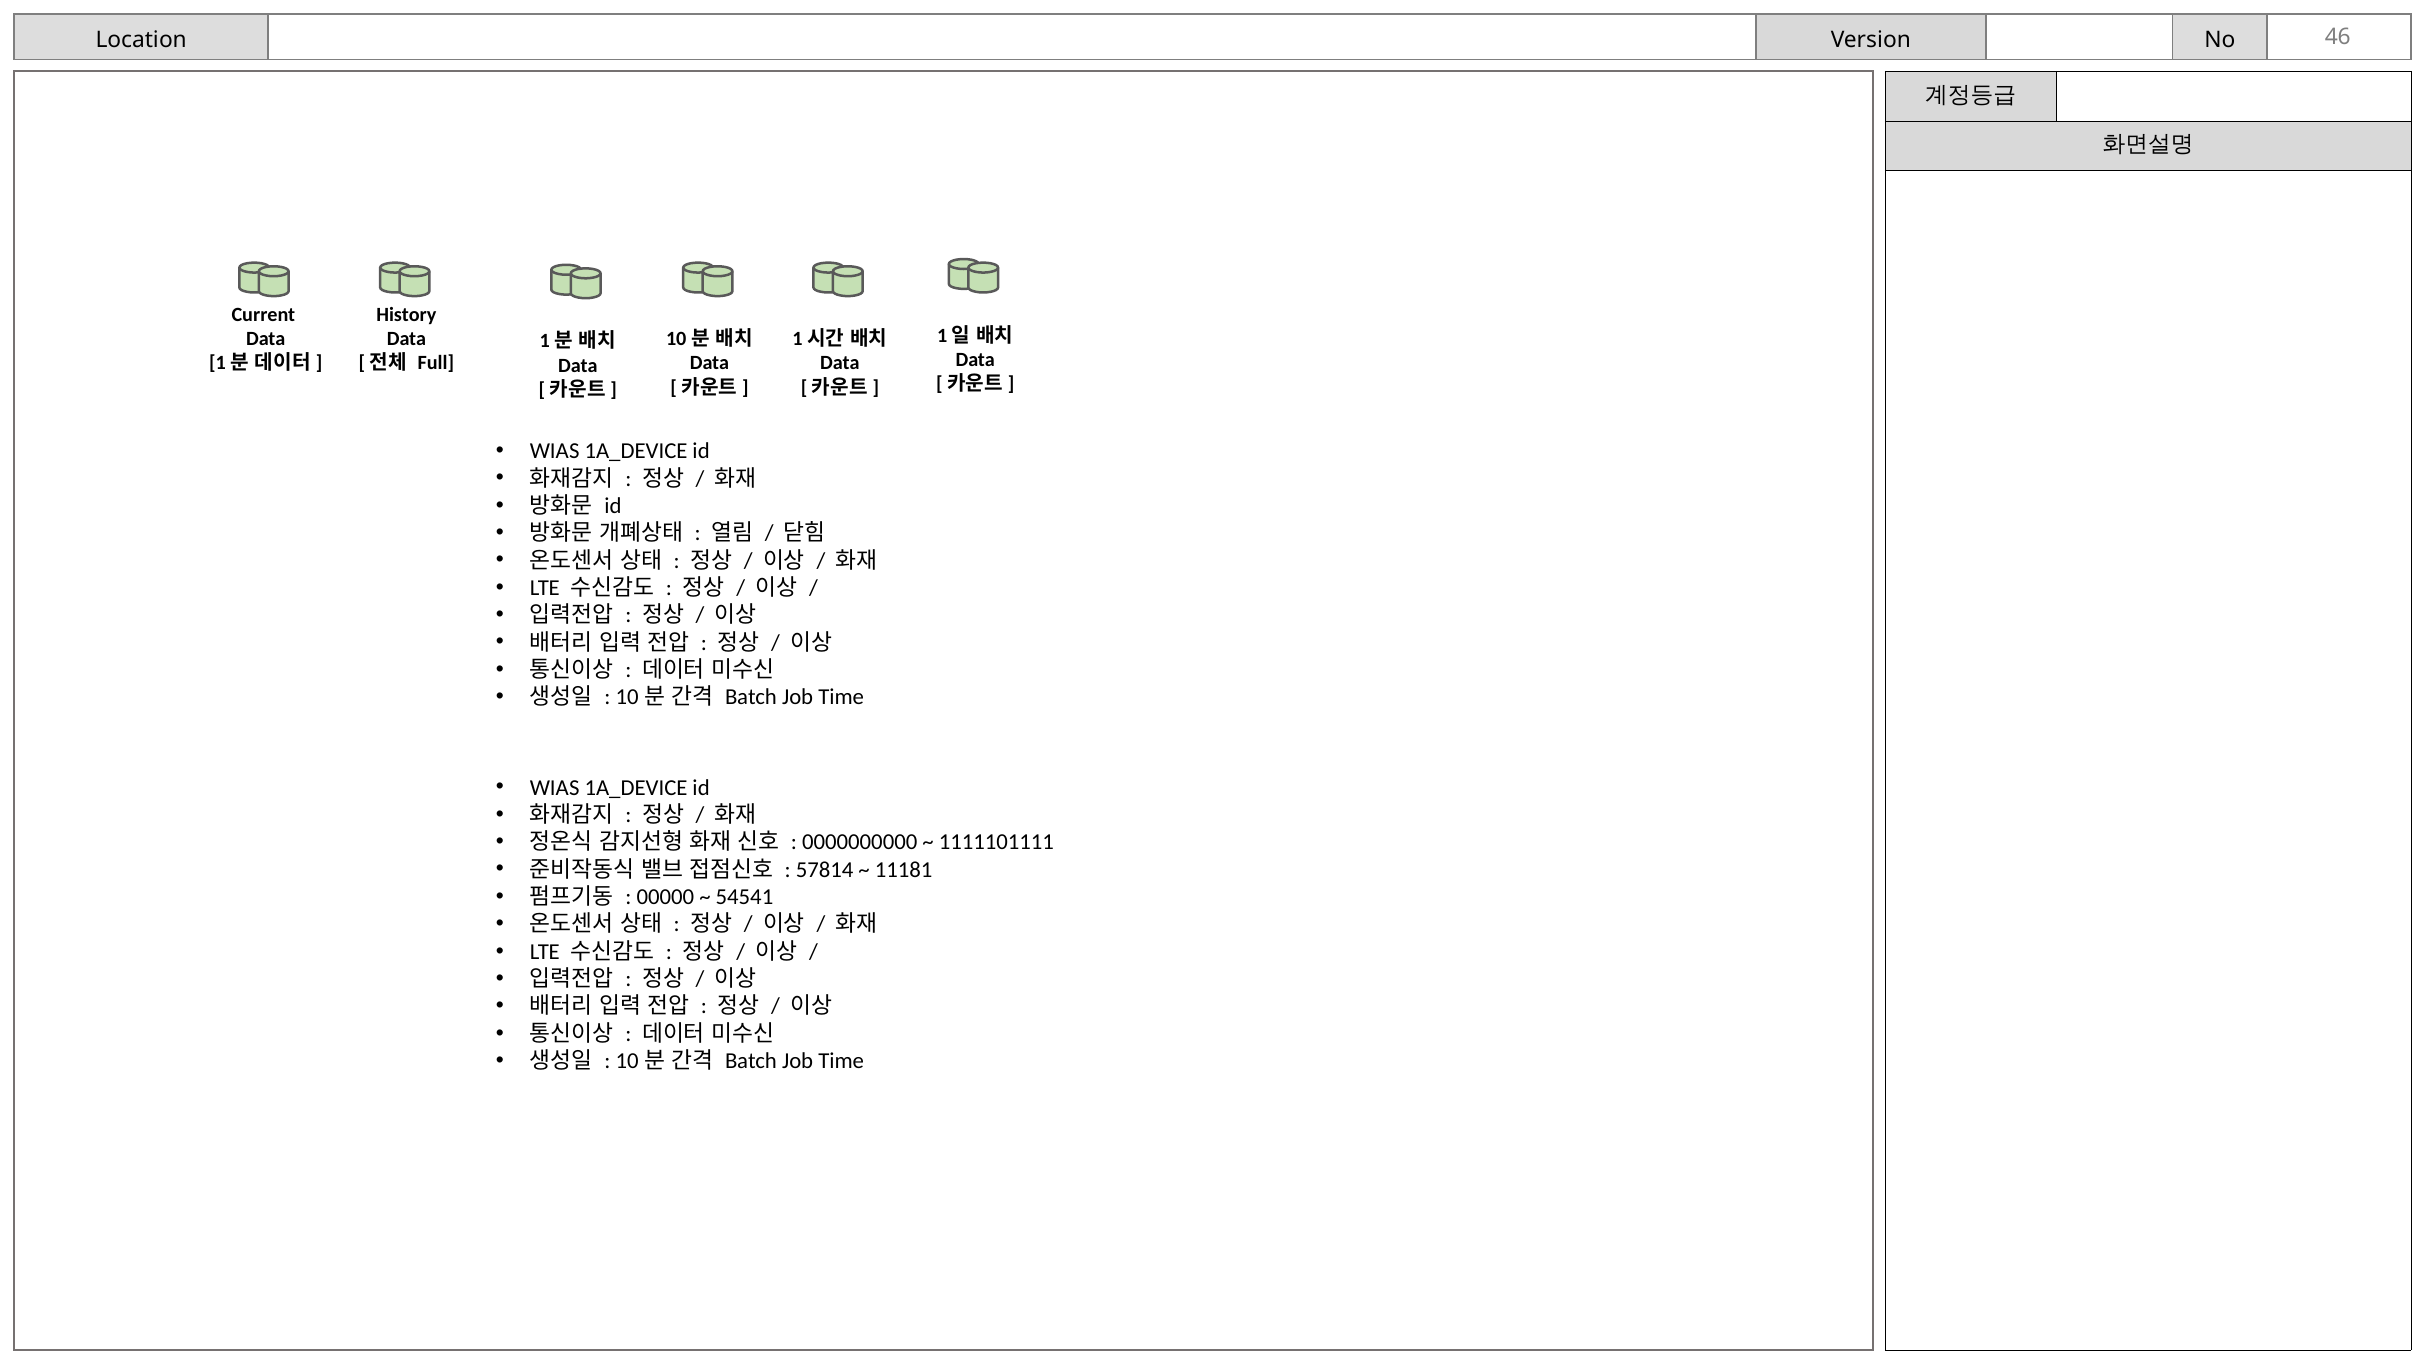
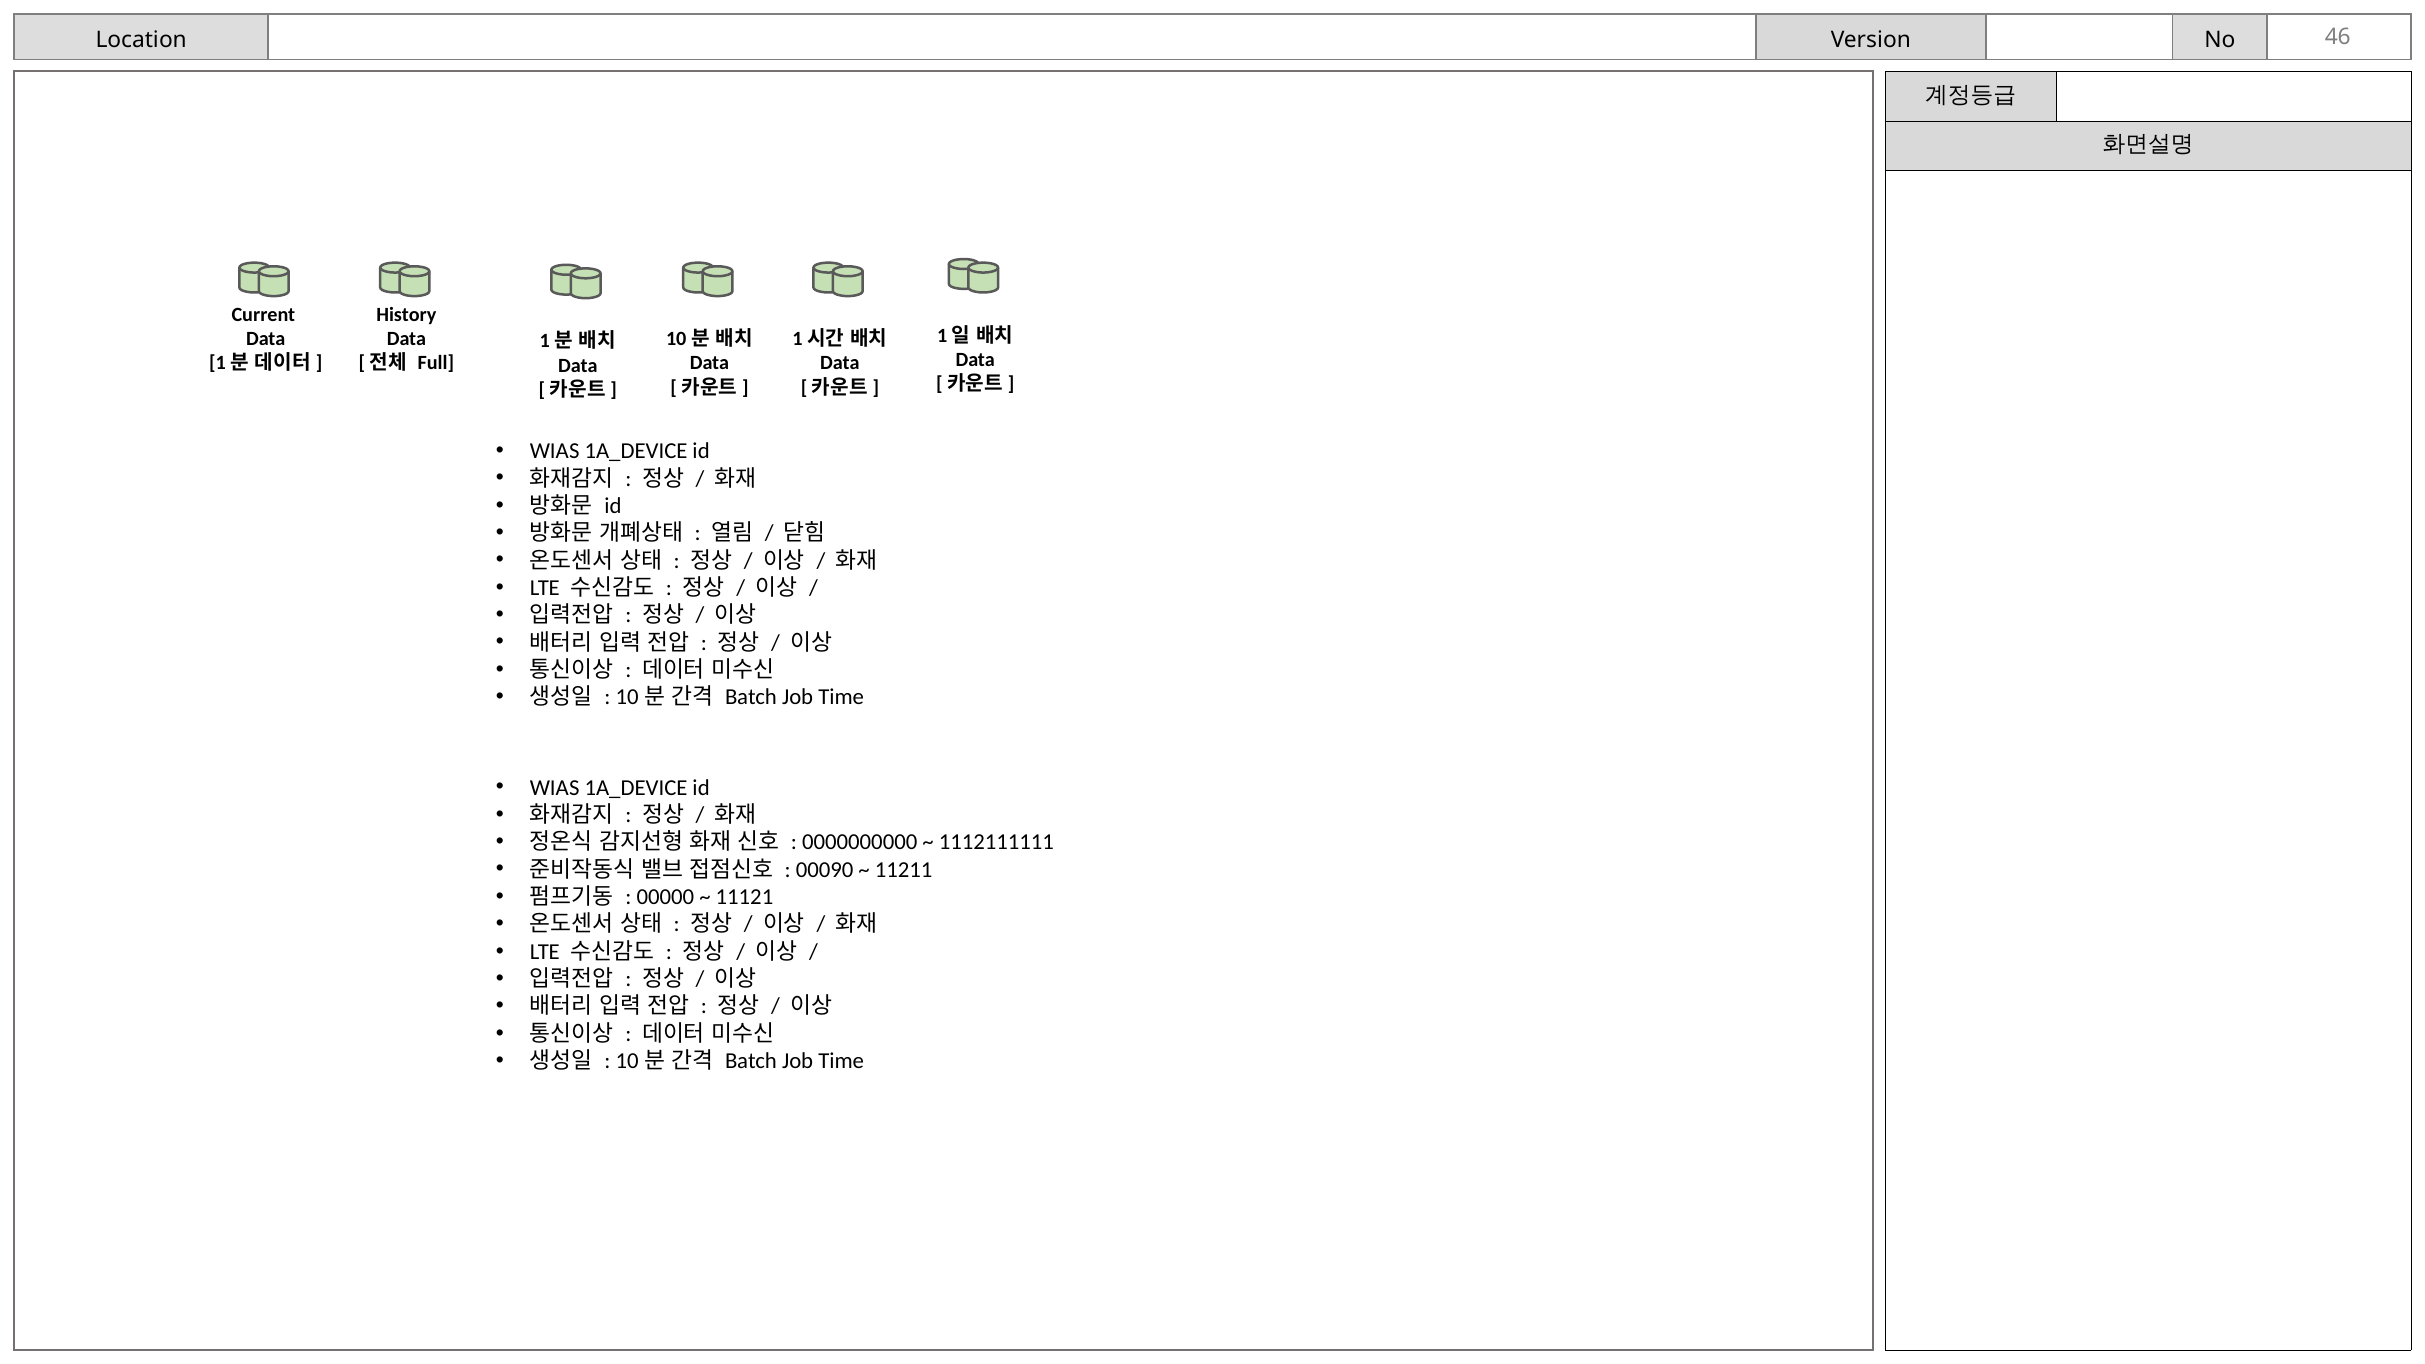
1111101111: 1111101111 -> 1112111111 (996, 842)
57814: 57814 -> 00090 (825, 870)
11181: 11181 -> 11211 (904, 870)
54541: 54541 -> 11121 (744, 897)
